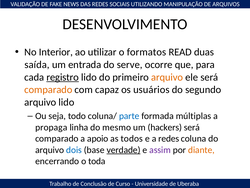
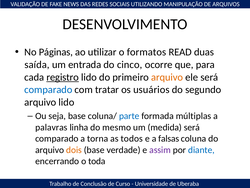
Interior: Interior -> Páginas (56, 52)
serve: serve -> cinco (130, 64)
comparado colour: orange -> blue (48, 89)
capaz: capaz -> tratar (107, 89)
seja todo: todo -> base (77, 116)
propaga: propaga -> palavras (51, 127)
hackers: hackers -> medida (165, 127)
apoio: apoio -> torna (98, 138)
a redes: redes -> falsas (169, 138)
dois colour: blue -> orange (74, 150)
verdade underline: present -> none (124, 150)
diante colour: orange -> blue (201, 150)
